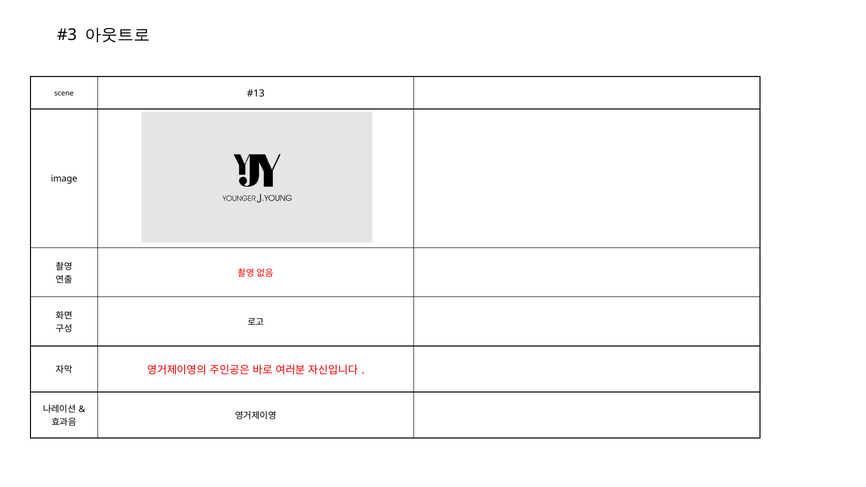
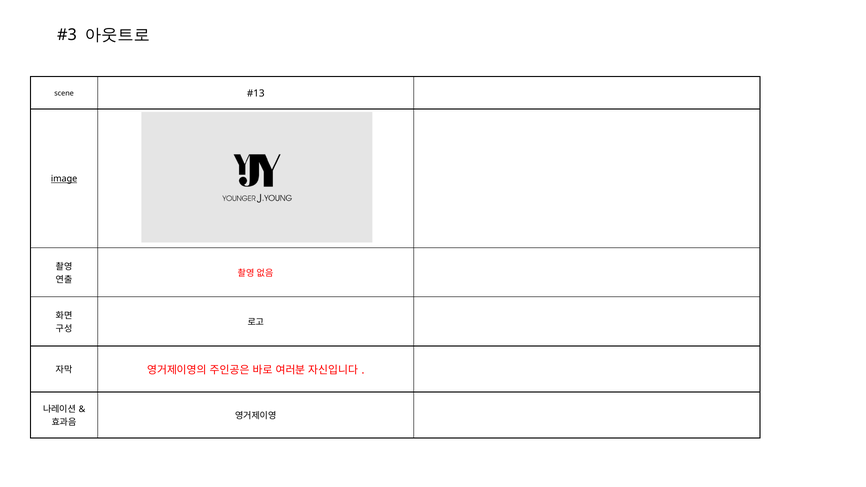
image underline: none -> present (64, 179)
